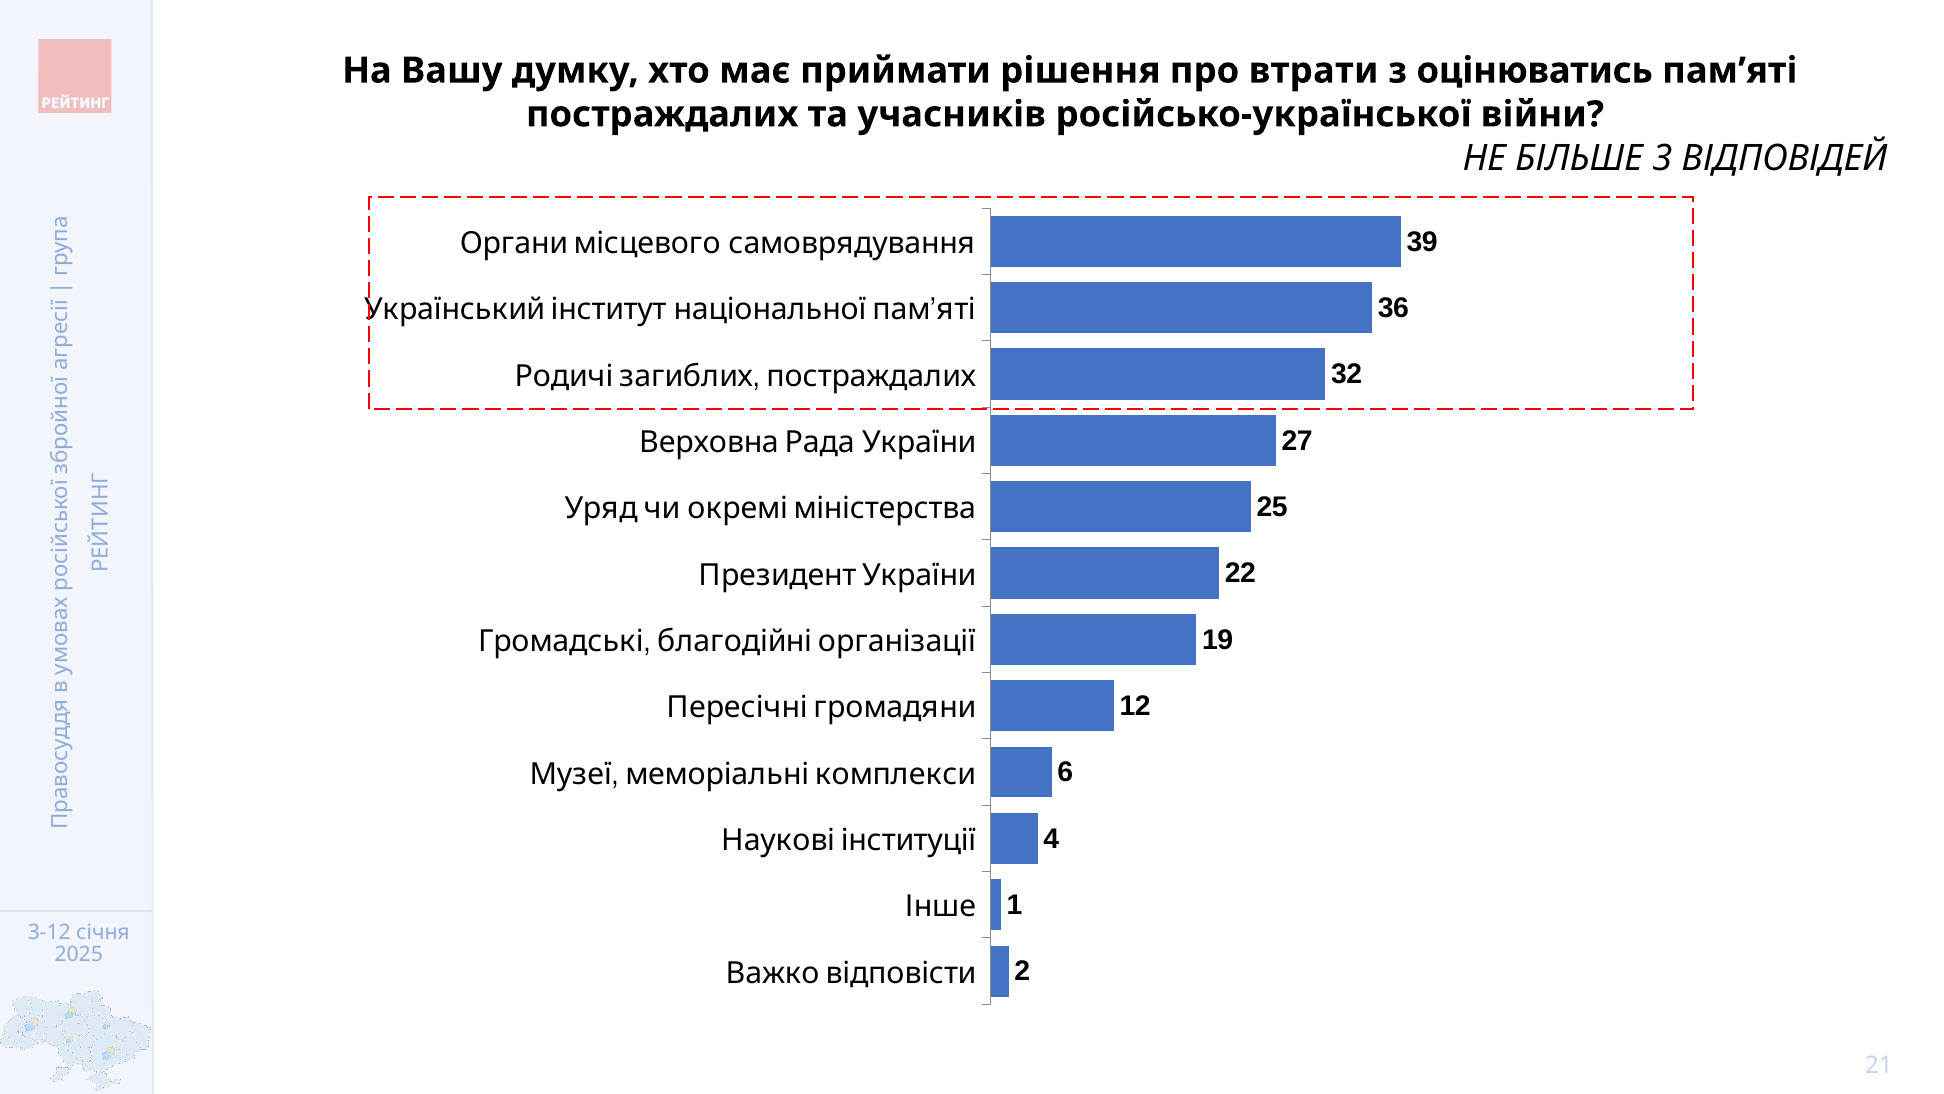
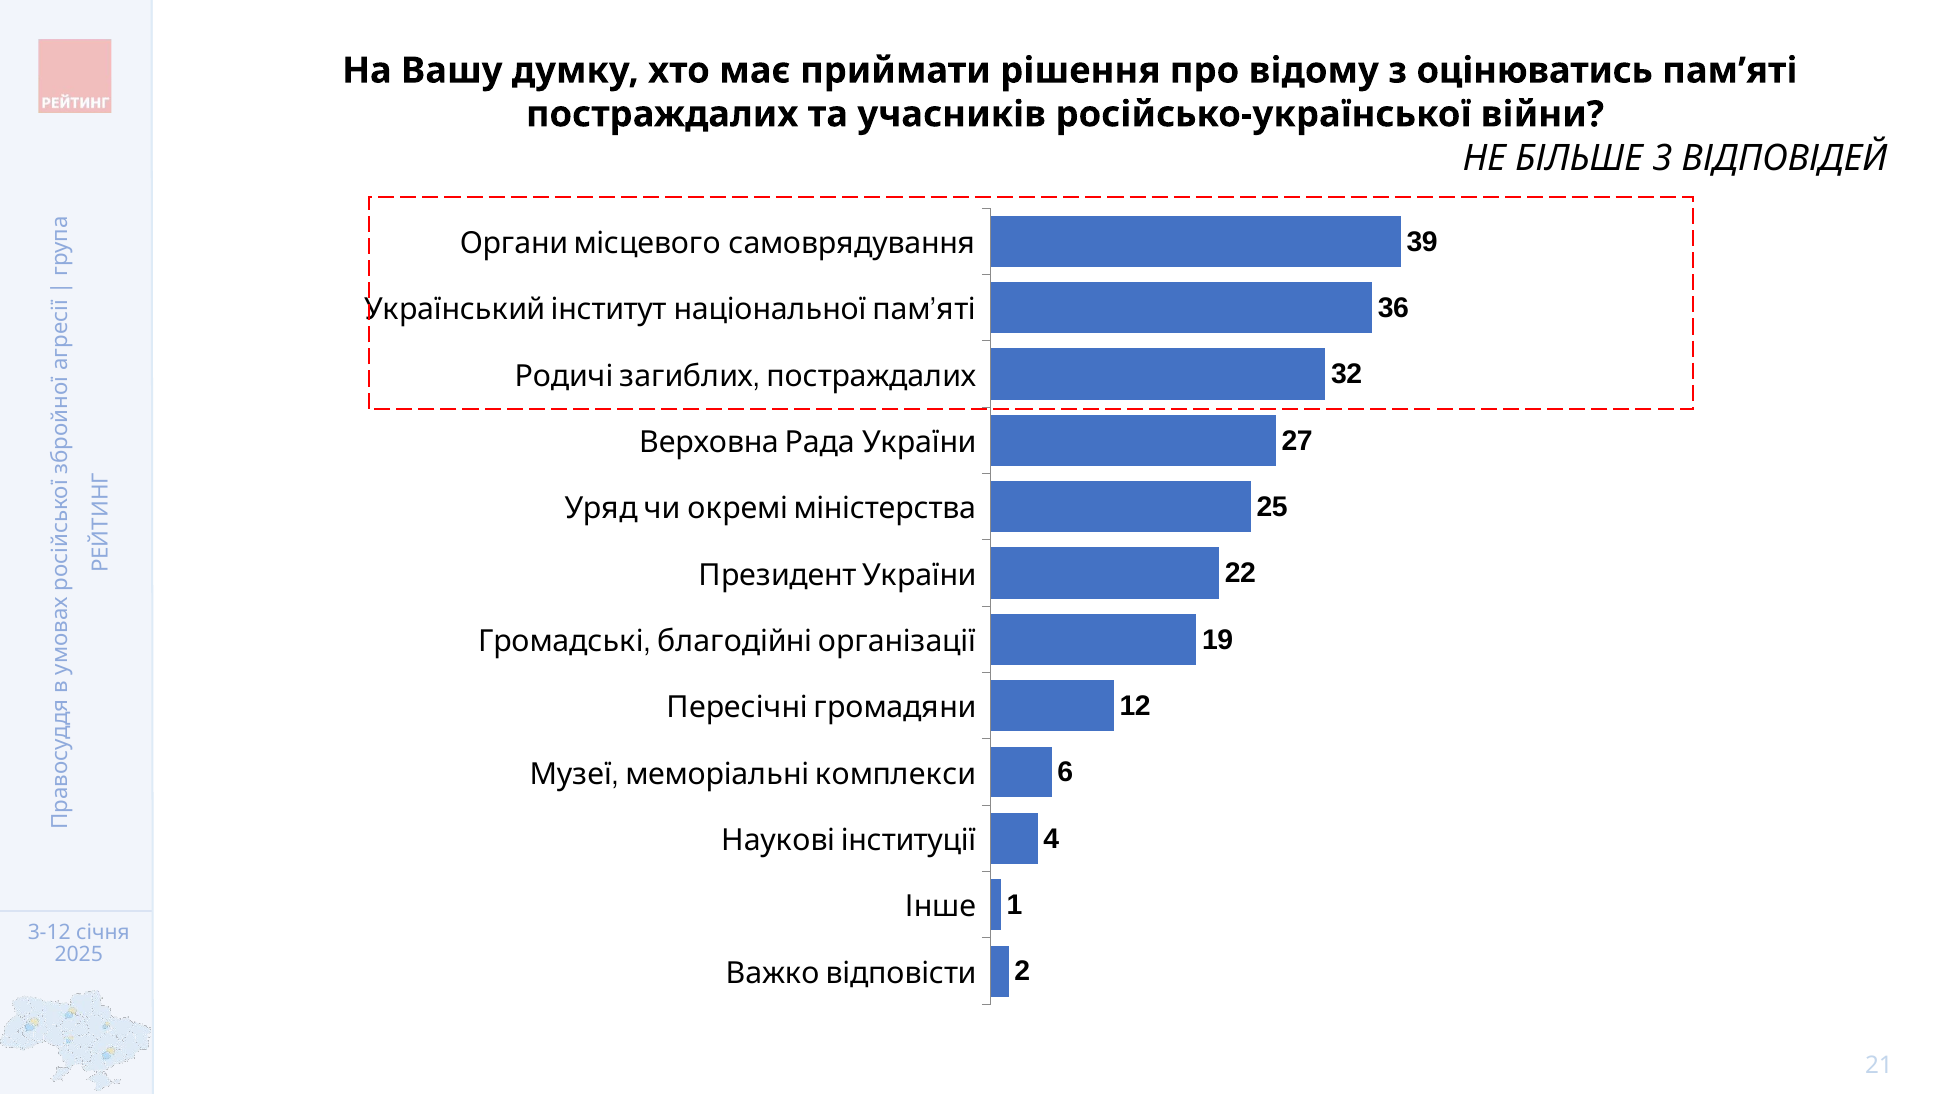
втрати: втрати -> відому (1314, 71)
